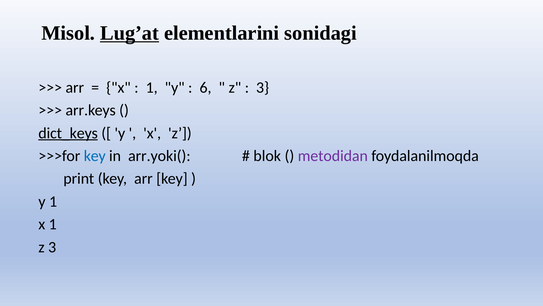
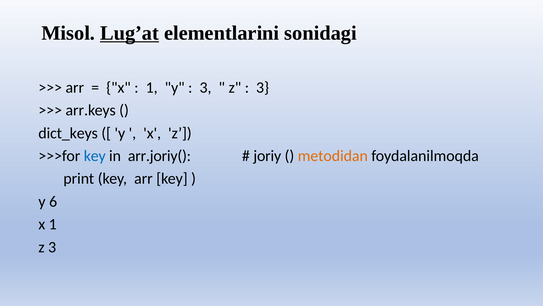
6: 6 -> 3 (206, 87)
dict_keys underline: present -> none (68, 133)
arr.yoki(: arr.yoki( -> arr.joriy( (159, 156)
blok: blok -> joriy (267, 156)
metodidan colour: purple -> orange (333, 156)
у 1: 1 -> 6 (53, 201)
